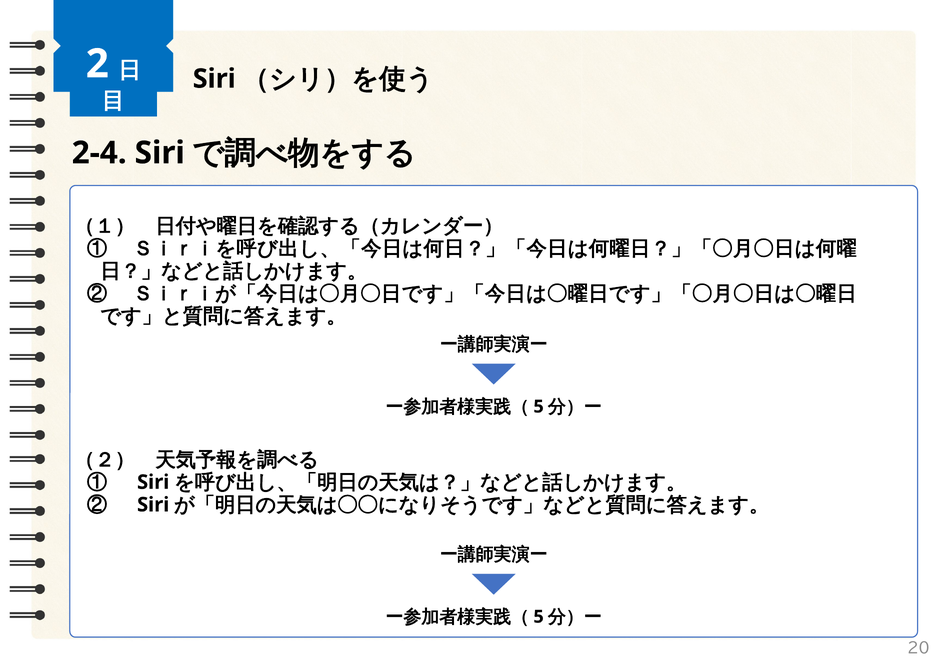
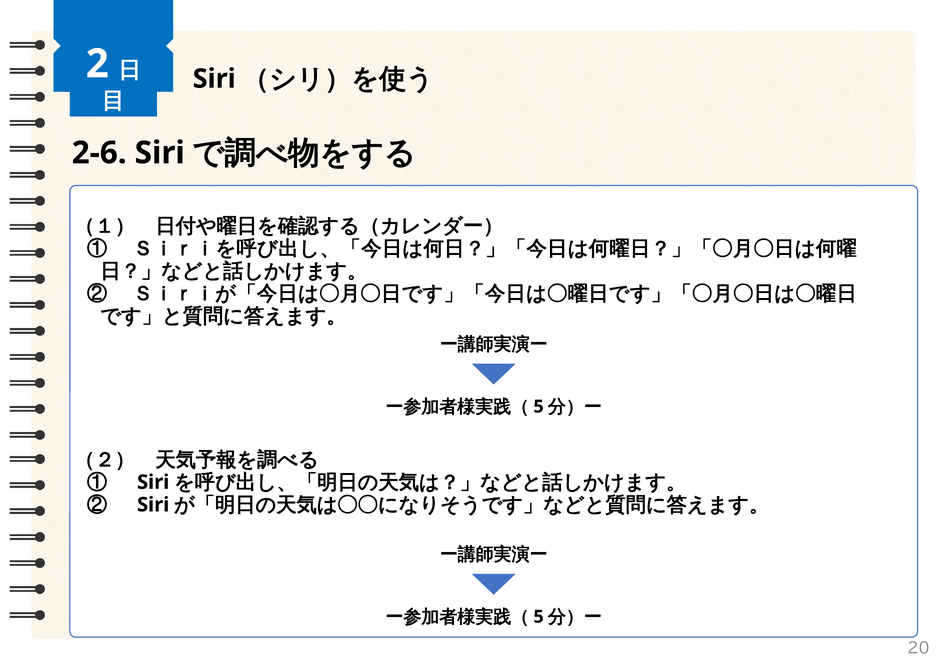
2-4: 2-4 -> 2-6 (99, 153)
